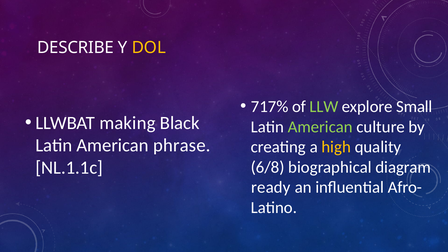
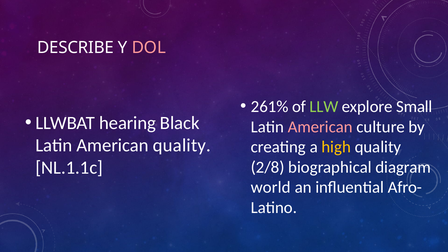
DOL colour: yellow -> pink (149, 48)
717%: 717% -> 261% (270, 107)
making: making -> hearing (128, 123)
American colour: light green -> pink (320, 127)
American phrase: phrase -> quality (182, 145)
6/8: 6/8 -> 2/8 (268, 167)
ready: ready -> world (271, 187)
